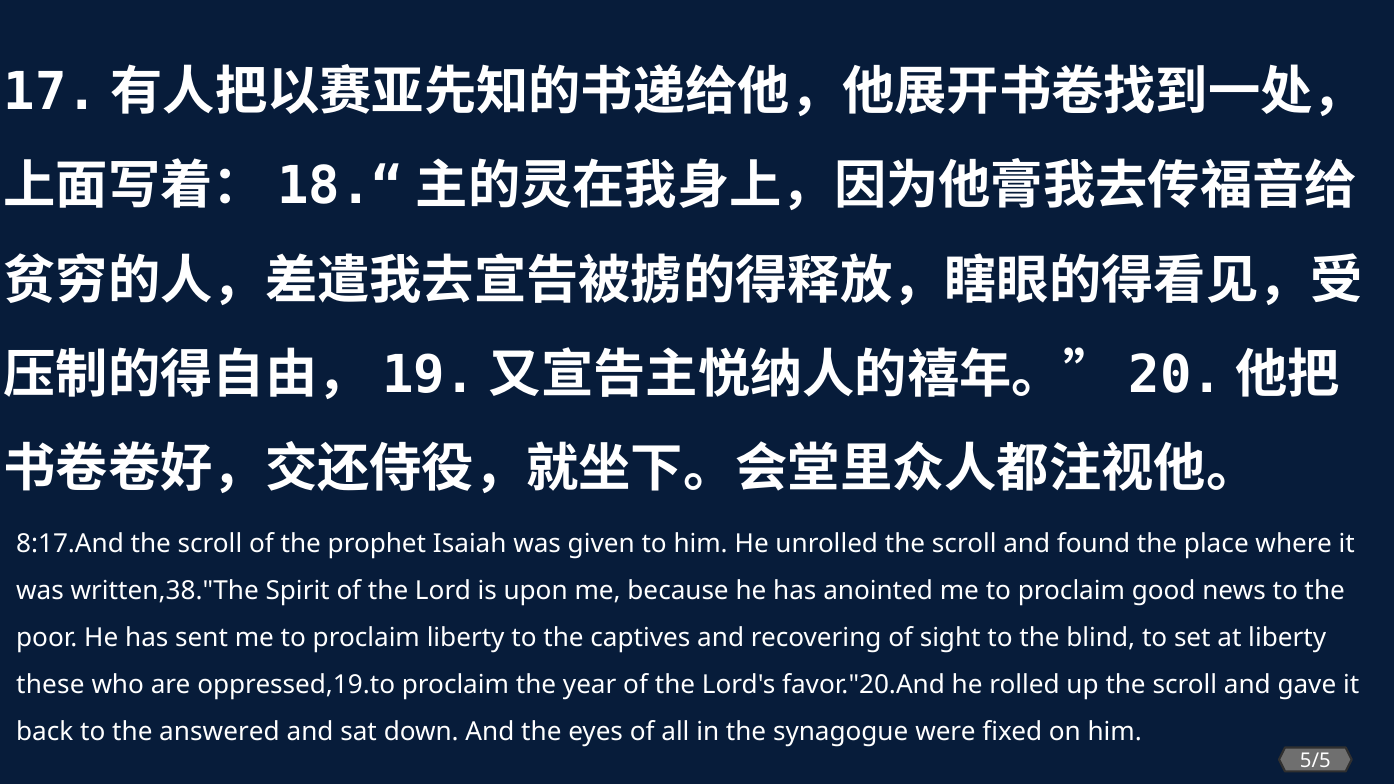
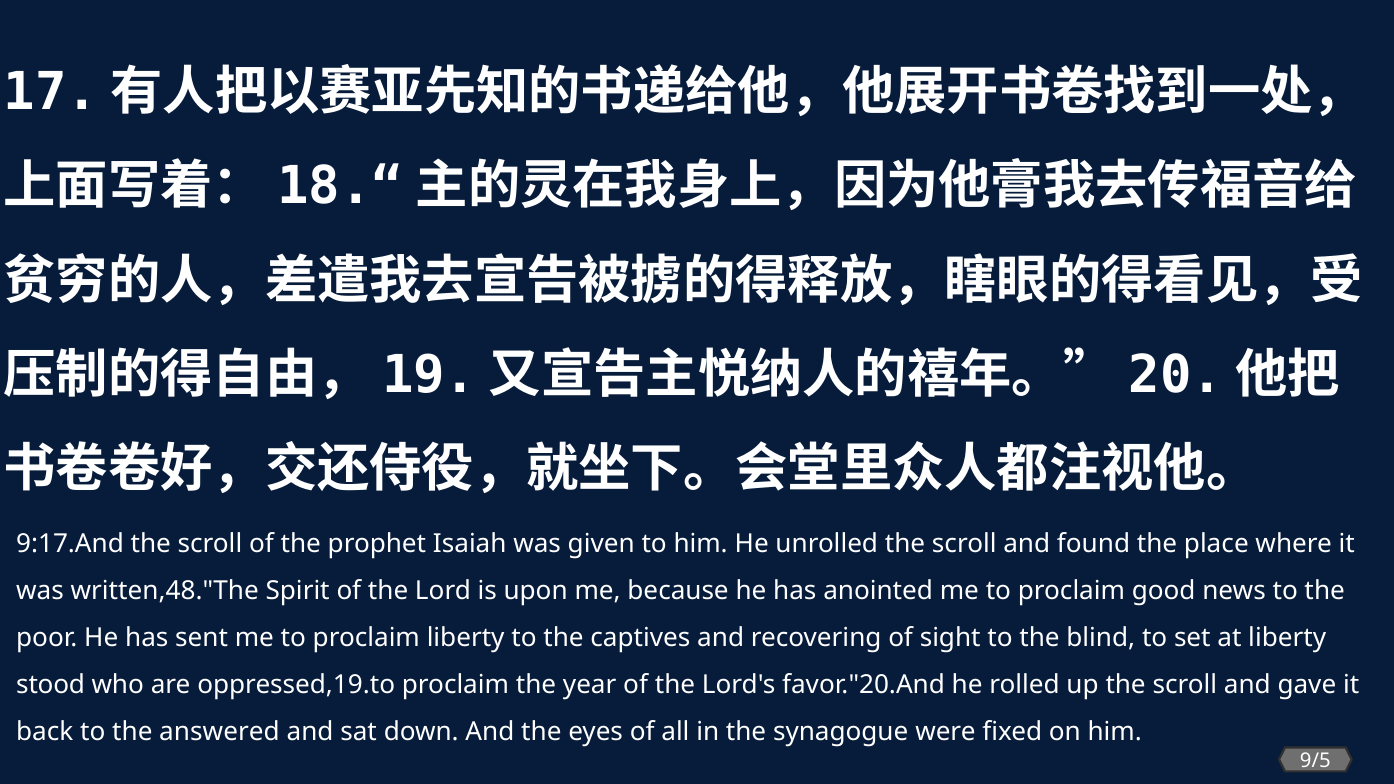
8:17.And: 8:17.And -> 9:17.And (70, 544)
written,38."The: written,38."The -> written,48."The (165, 591)
these: these -> stood (51, 685)
5/5: 5/5 -> 9/5 (1315, 761)
